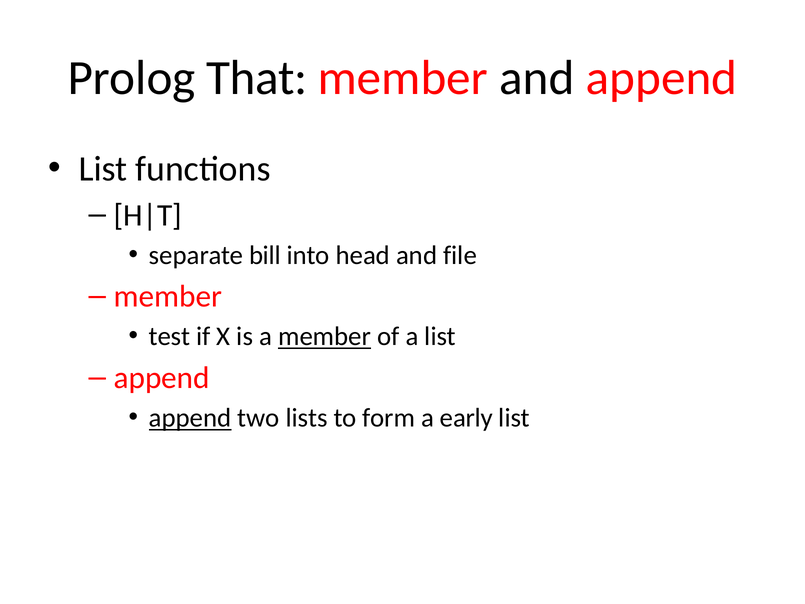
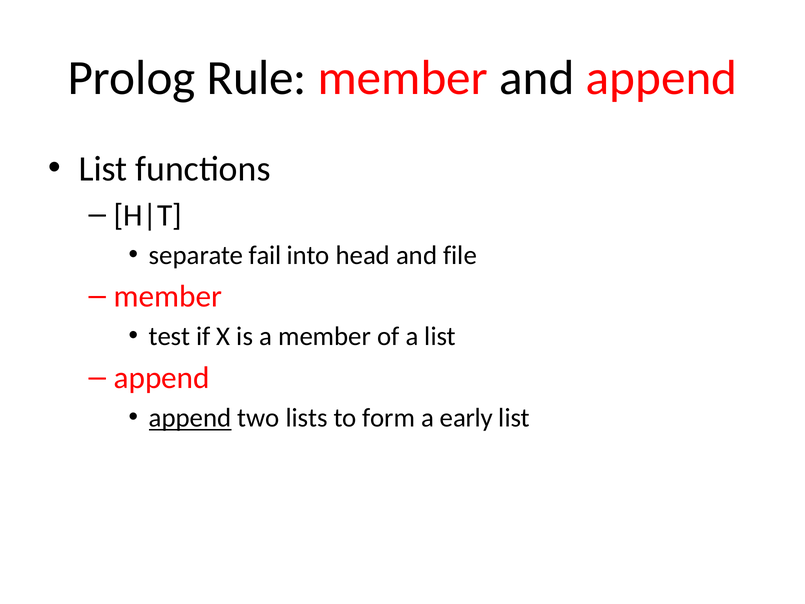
That: That -> Rule (257, 78)
bill: bill -> fail (265, 255)
member underline: present -> none (325, 336)
